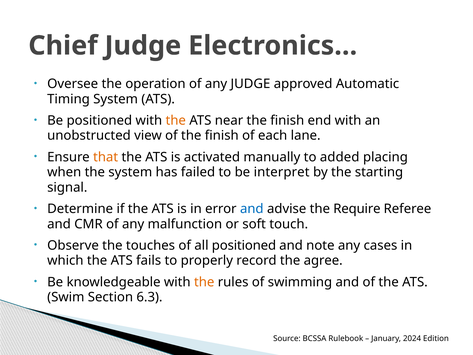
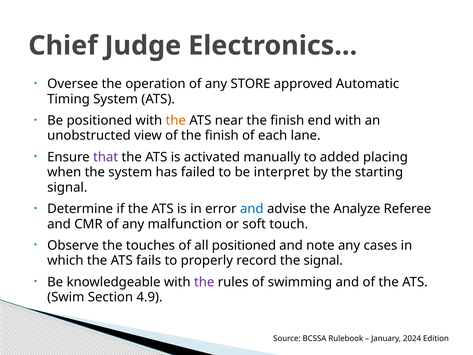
any JUDGE: JUDGE -> STORE (251, 84)
that colour: orange -> purple (106, 157)
Require: Require -> Analyze (357, 209)
the agree: agree -> signal (323, 260)
the colour: orange -> purple (204, 282)
6.3: 6.3 -> 4.9 (149, 297)
